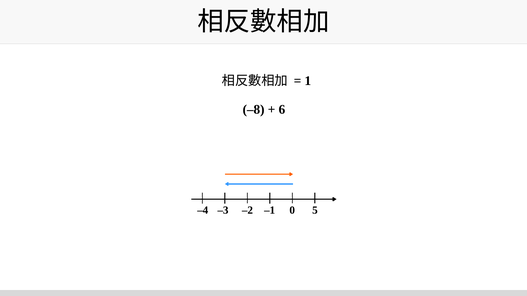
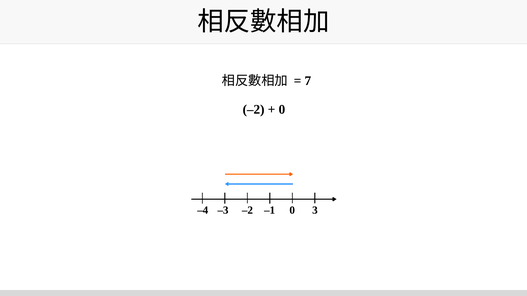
1: 1 -> 7 (308, 81)
–8: –8 -> –2 (254, 110)
6: 6 -> 0 (282, 110)
5: 5 -> 3 (315, 210)
